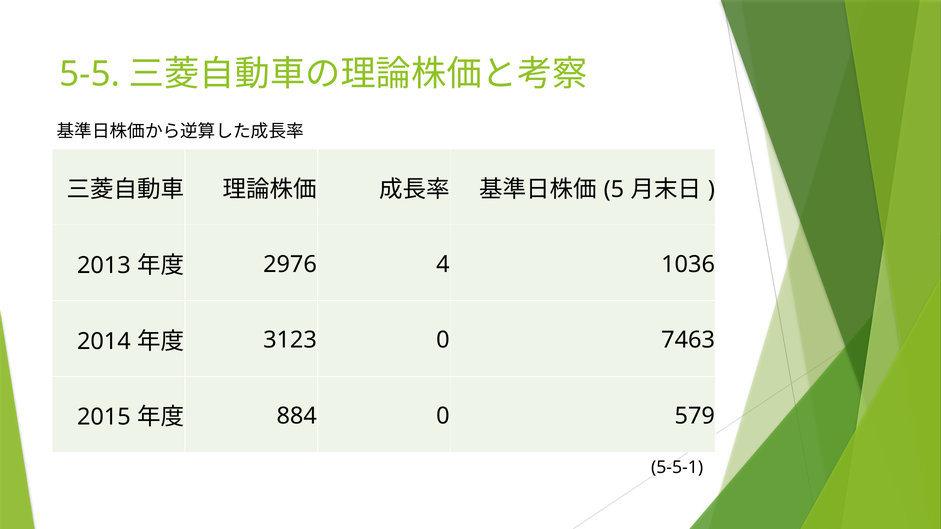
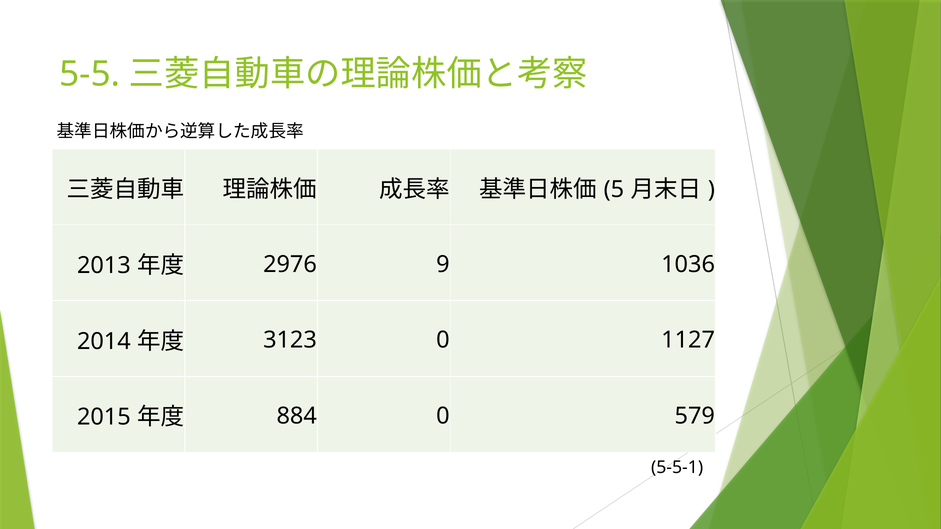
4: 4 -> 9 (443, 265)
7463: 7463 -> 1127 (688, 340)
